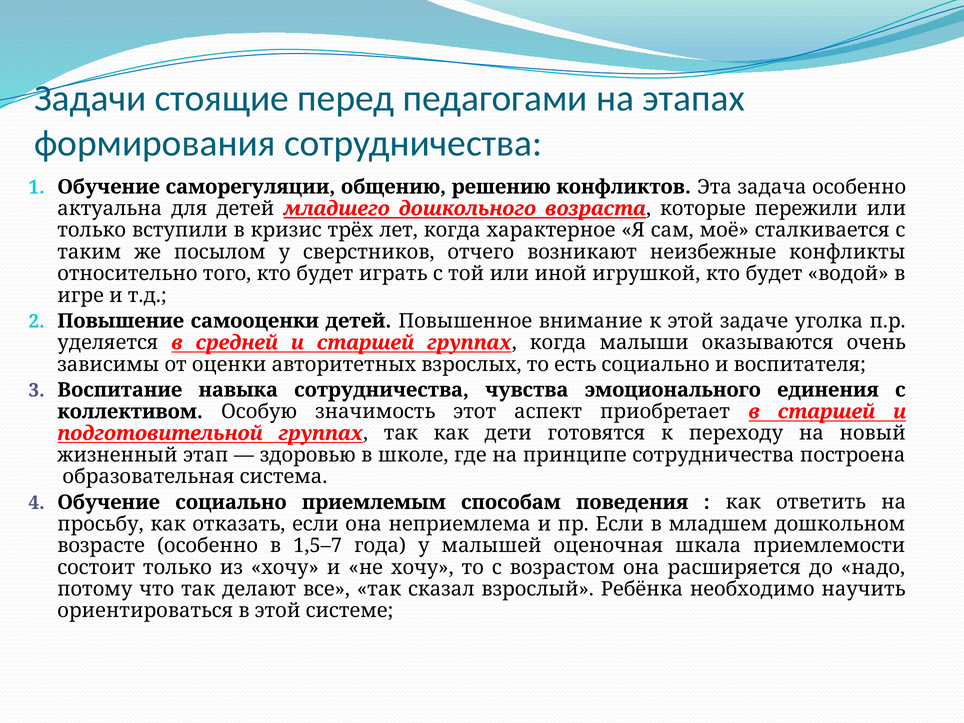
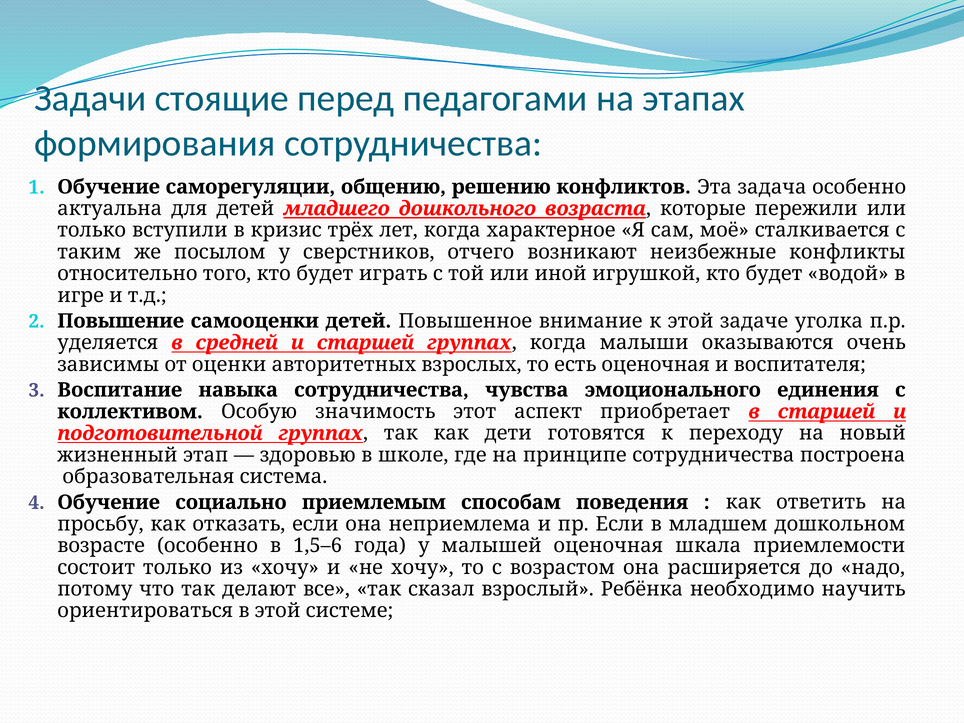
есть социально: социально -> оценочная (656, 364)
1,5–7: 1,5–7 -> 1,5–6 (318, 546)
